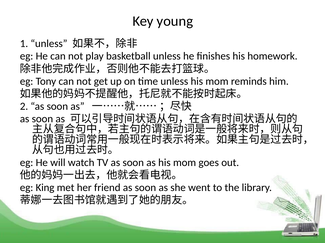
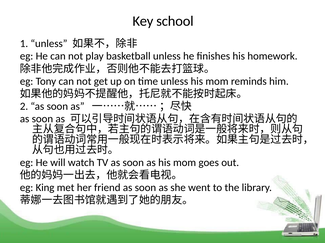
young: young -> school (175, 21)
